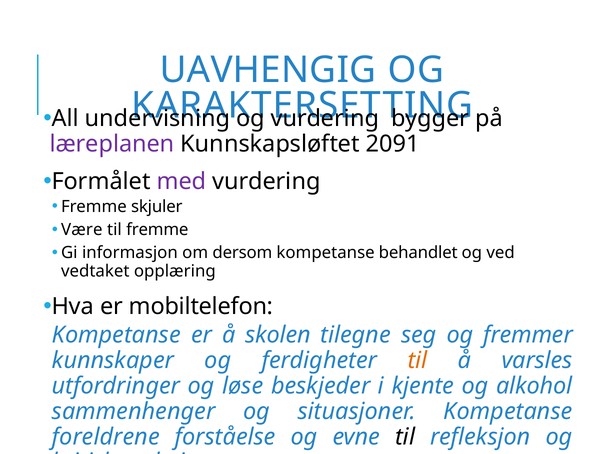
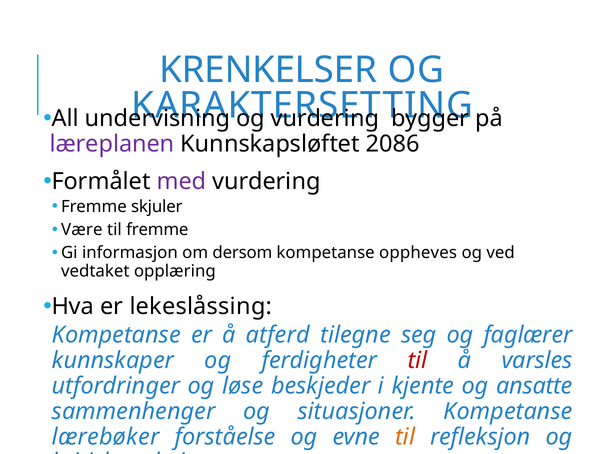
UAVHENGIG: UAVHENGIG -> KRENKELSER (268, 70)
2091: 2091 -> 2086 (393, 144)
behandlet: behandlet -> oppheves (418, 253)
mobiltelefon: mobiltelefon -> lekeslåssing (201, 306)
skolen: skolen -> atferd (278, 335)
fremmer: fremmer -> faglærer (528, 335)
til colour: orange -> red (418, 360)
alkohol: alkohol -> ansatte (534, 386)
foreldrene: foreldrene -> lærebøker (106, 437)
til colour: black -> orange (405, 437)
